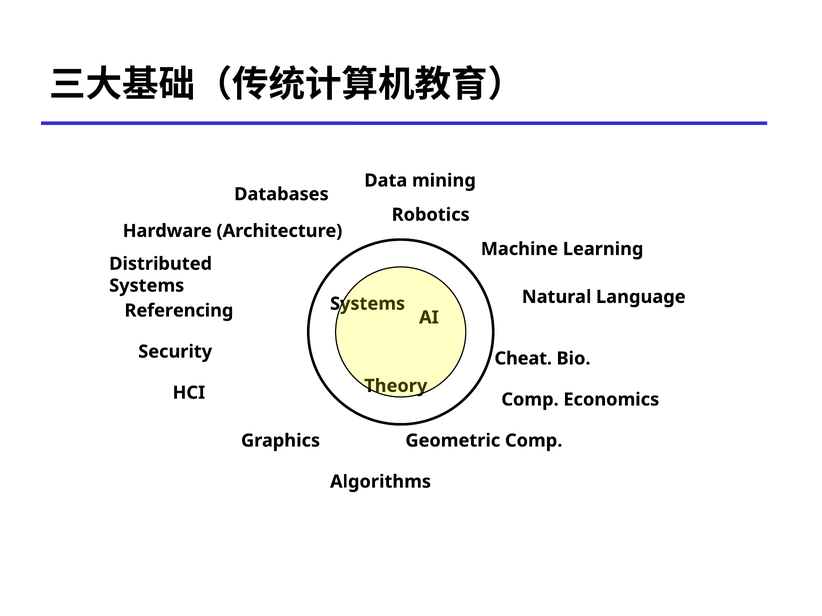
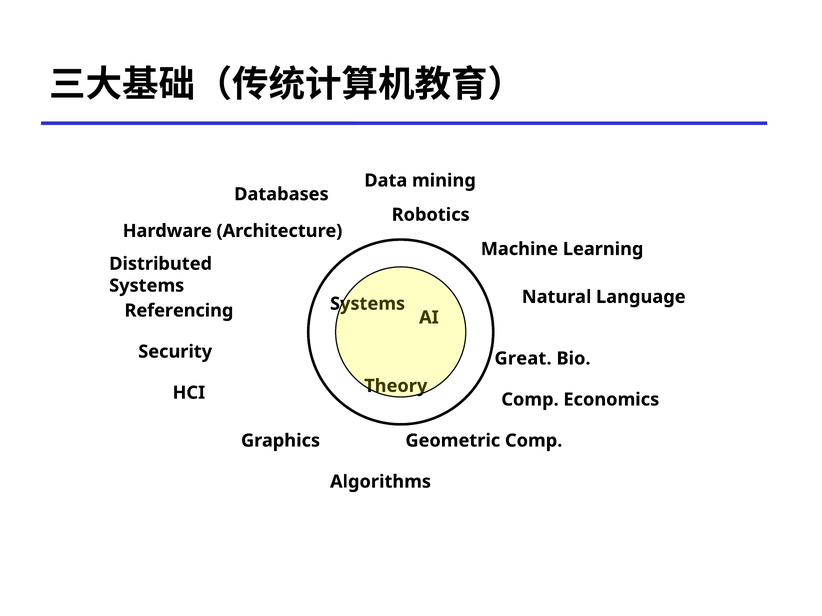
Cheat: Cheat -> Great (523, 359)
